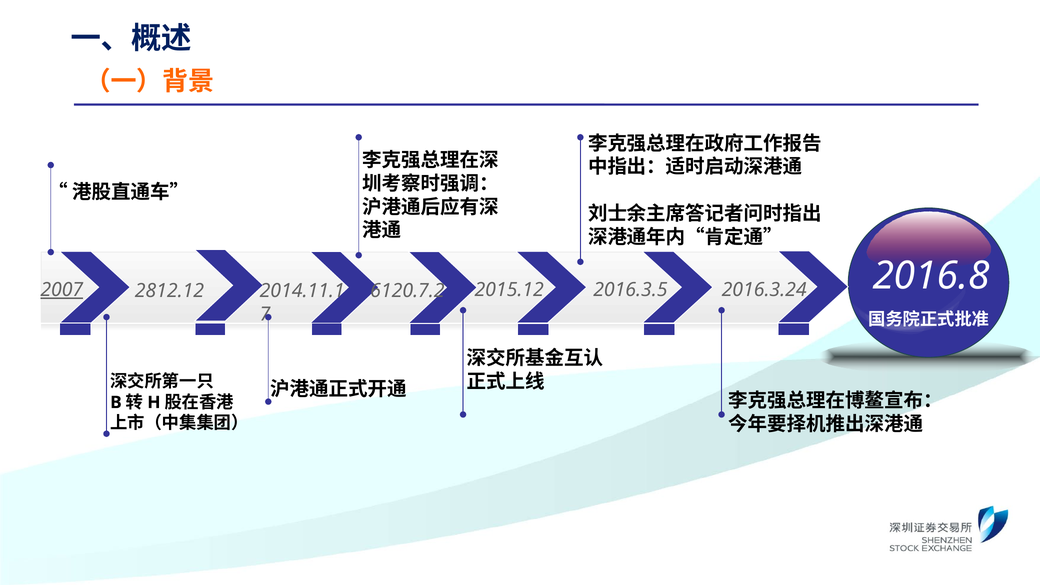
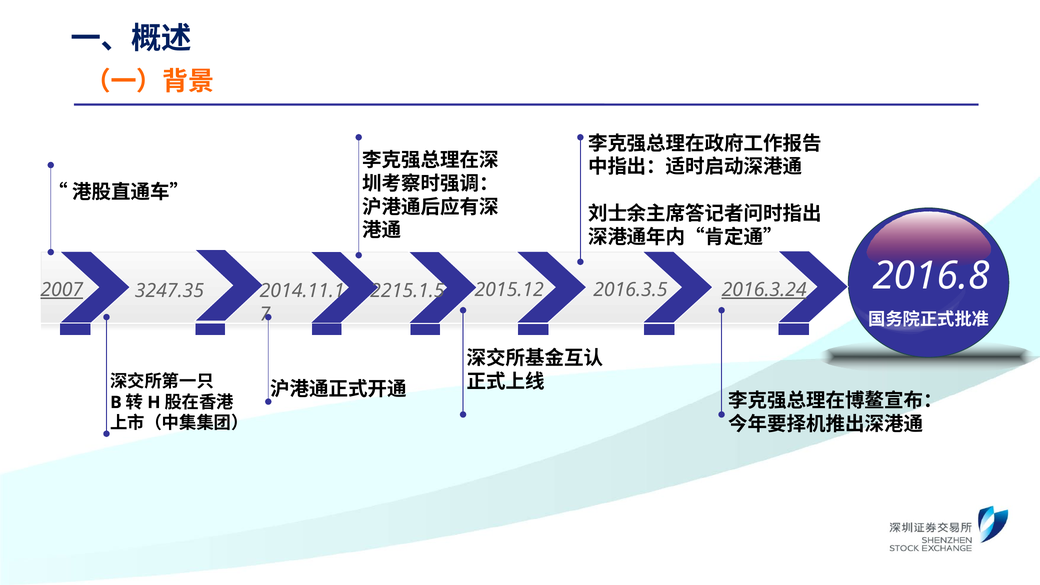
2016.3.24 underline: none -> present (764, 290)
2812.12: 2812.12 -> 3247.35 (169, 291)
6120.7.2: 6120.7.2 -> 2215.1.5 (407, 291)
